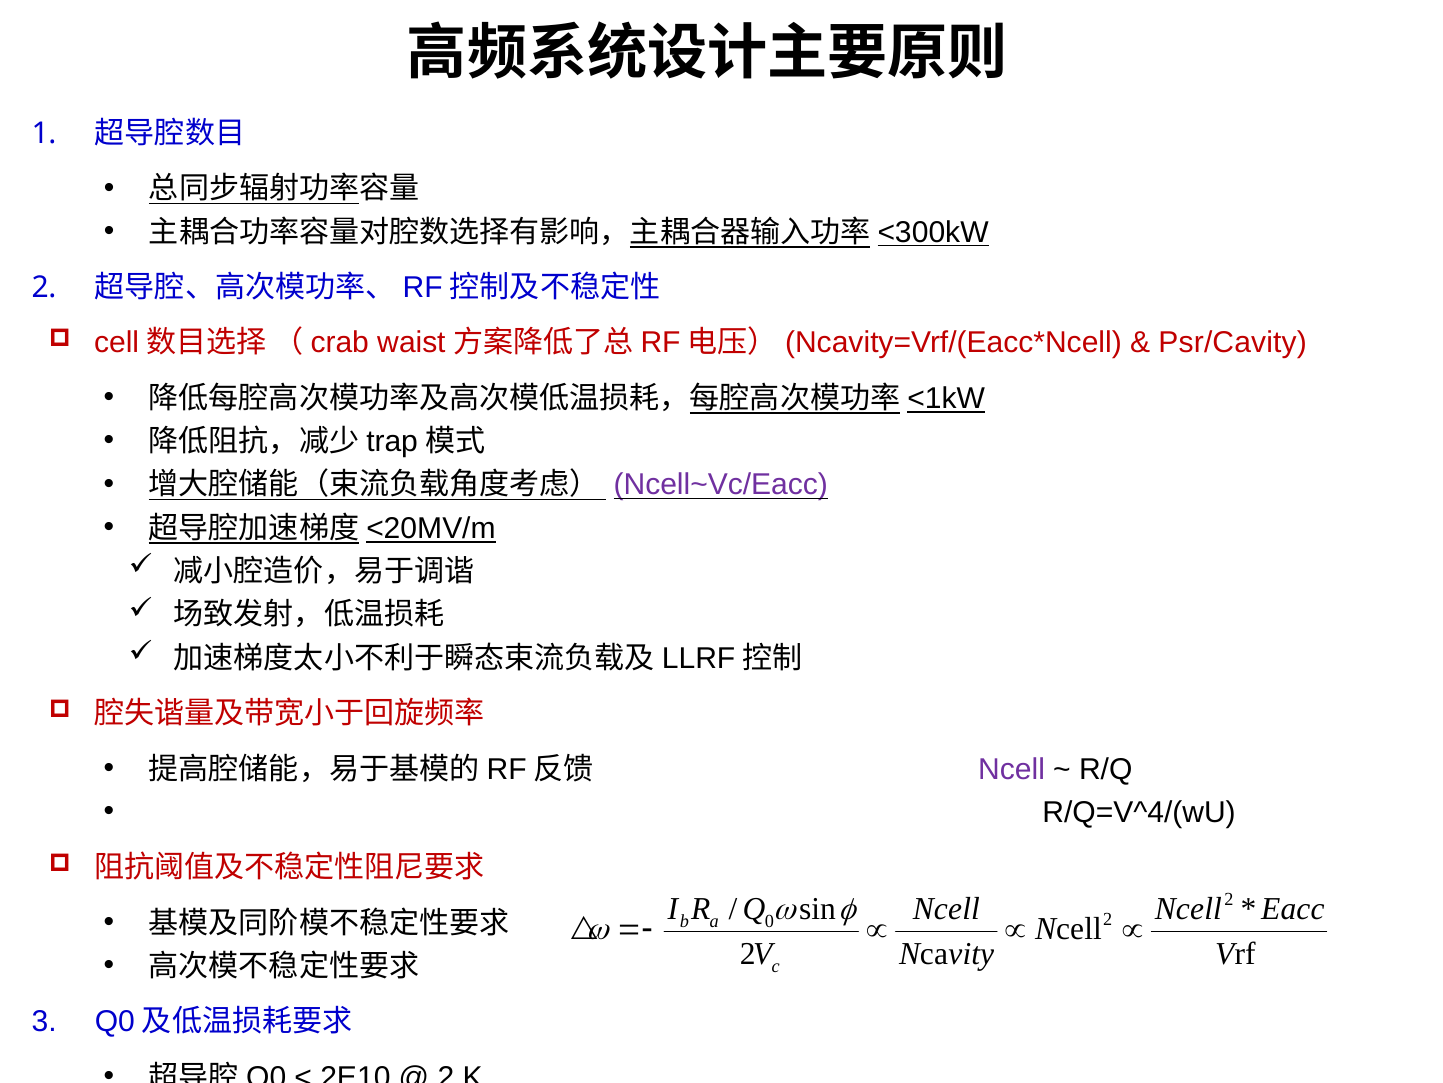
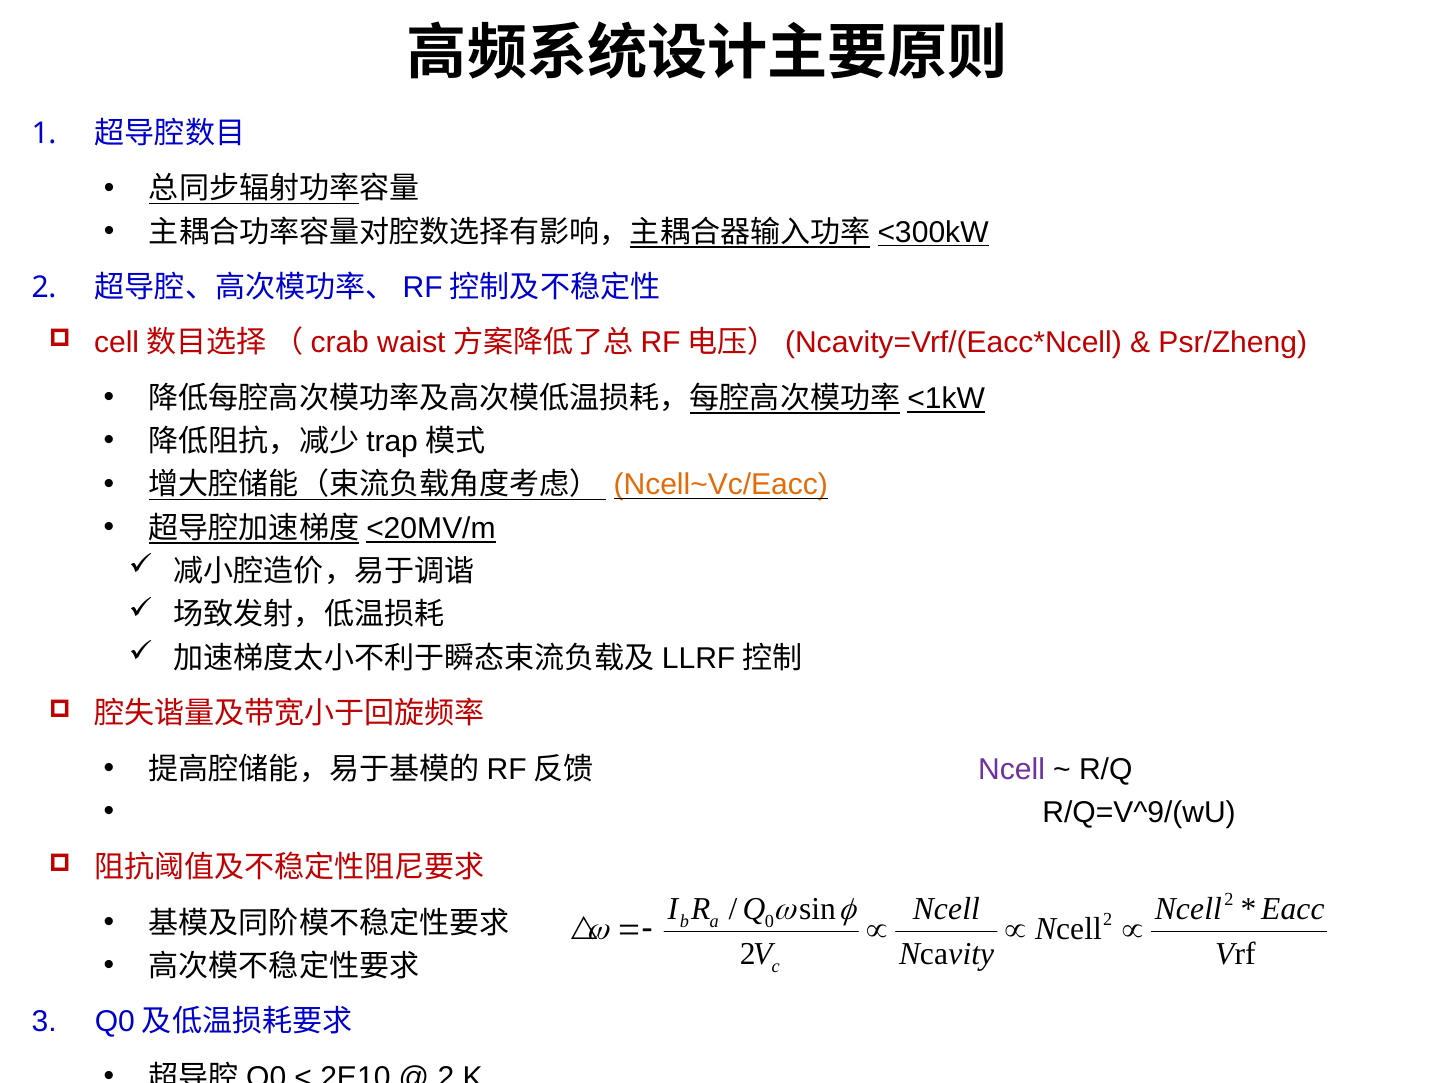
Psr/Cavity: Psr/Cavity -> Psr/Zheng (1233, 343)
Ncell~Vc/Eacc colour: purple -> orange (721, 485)
R/Q=V^4/(wU: R/Q=V^4/(wU -> R/Q=V^9/(wU (1139, 812)
